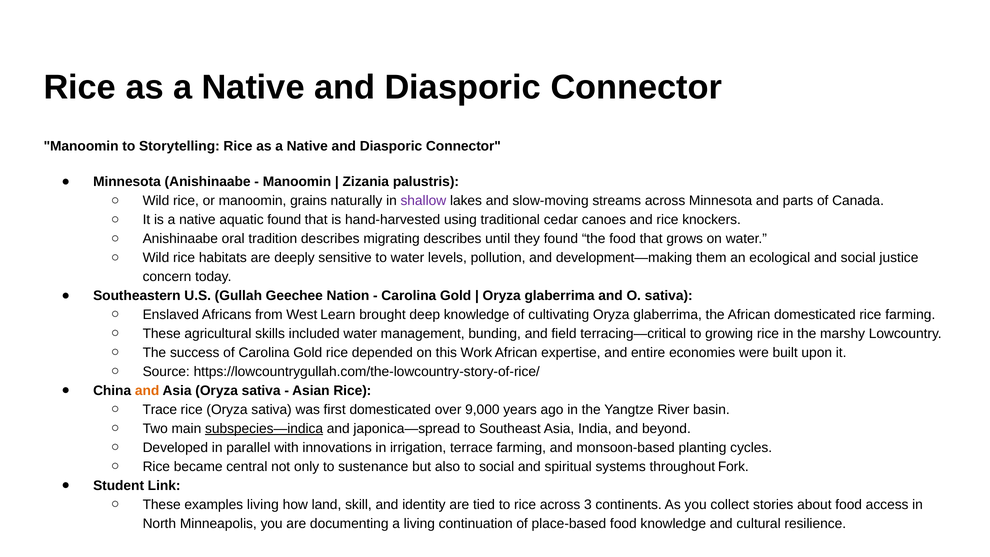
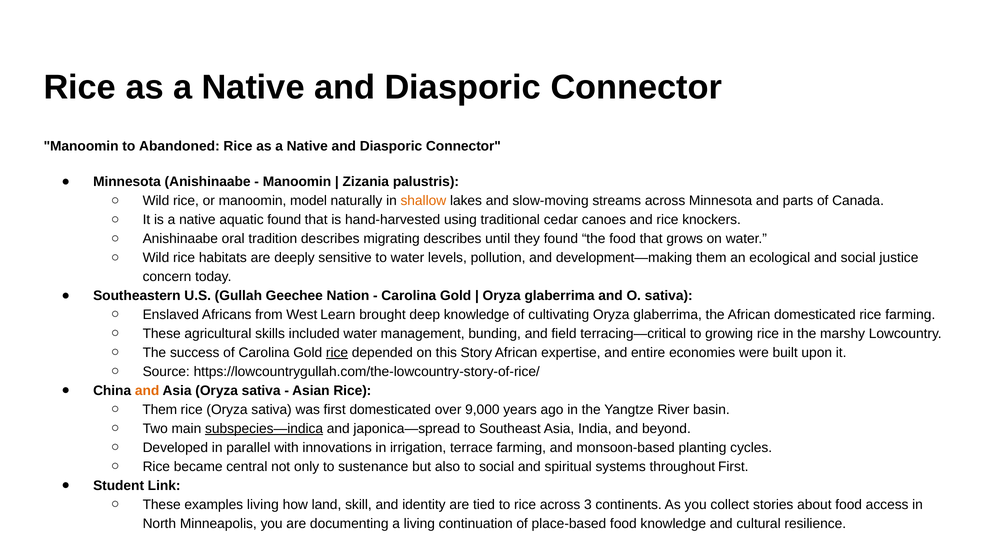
Storytelling: Storytelling -> Abandoned (179, 146)
grains: grains -> model (309, 201)
shallow colour: purple -> orange (423, 201)
rice underline: none -> present (337, 353)
Work: Work -> Story (476, 353)
Trace: Trace -> Them (160, 410)
throughout Fork: Fork -> First (733, 467)
